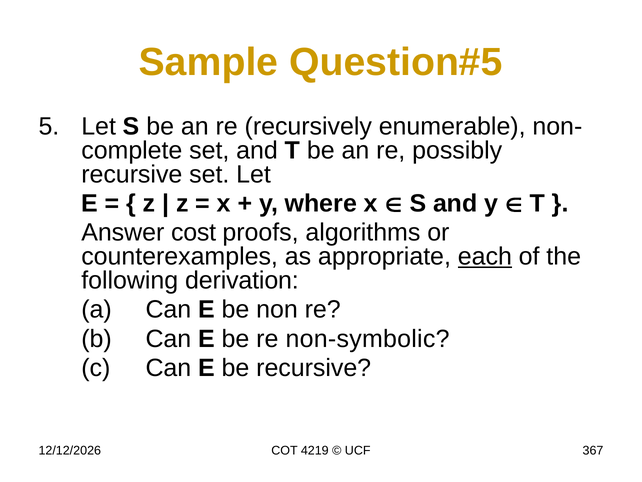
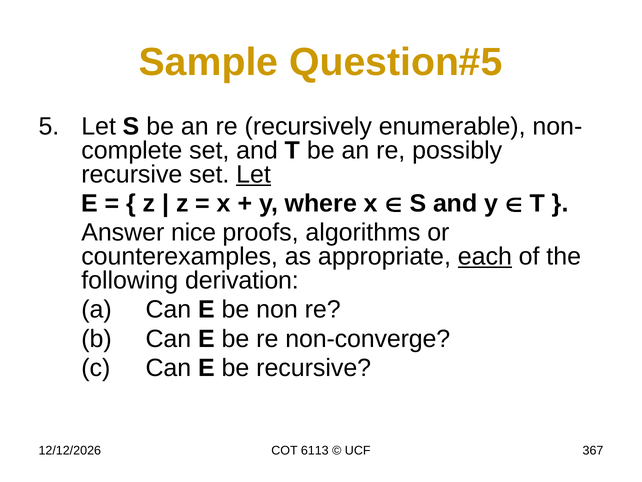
Let underline: none -> present (254, 174)
cost: cost -> nice (194, 232)
non-symbolic: non-symbolic -> non-converge (368, 338)
4219: 4219 -> 6113 (315, 450)
